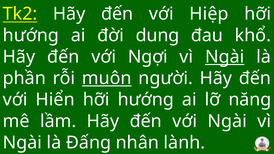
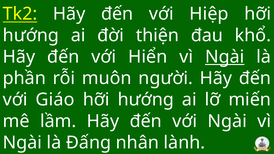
dung: dung -> thiện (157, 35)
Ngợi: Ngợi -> Hiển (148, 57)
muôn underline: present -> none (107, 78)
Hiển: Hiển -> Giáo (55, 100)
năng: năng -> miến (250, 100)
